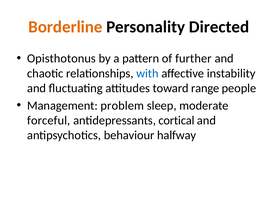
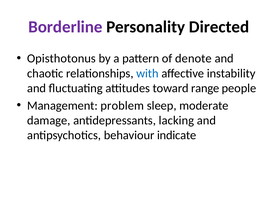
Borderline colour: orange -> purple (65, 27)
further: further -> denote (193, 58)
forceful: forceful -> damage (49, 120)
cortical: cortical -> lacking (176, 120)
halfway: halfway -> indicate (177, 135)
